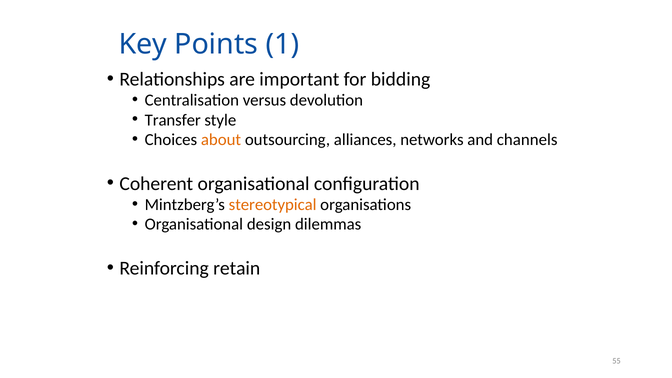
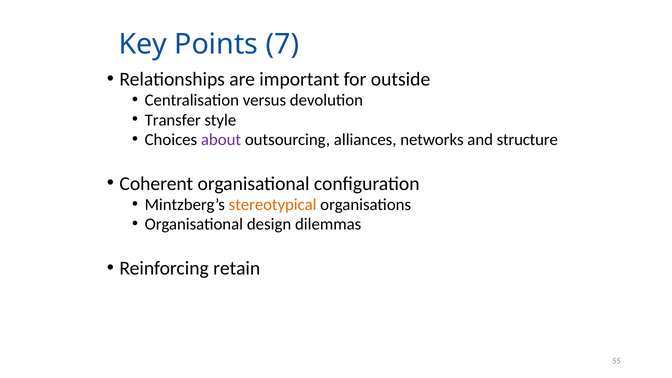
1: 1 -> 7 (282, 45)
bidding: bidding -> outside (401, 79)
about colour: orange -> purple (221, 140)
channels: channels -> structure (527, 140)
